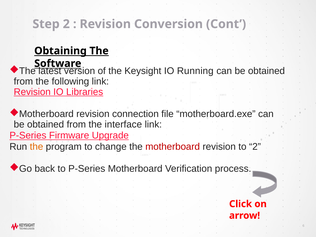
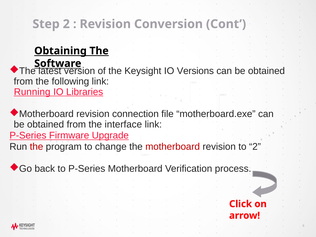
Running: Running -> Versions (195, 71)
Revision: Revision -> Running (32, 92)
the colour: orange -> red (36, 147)
